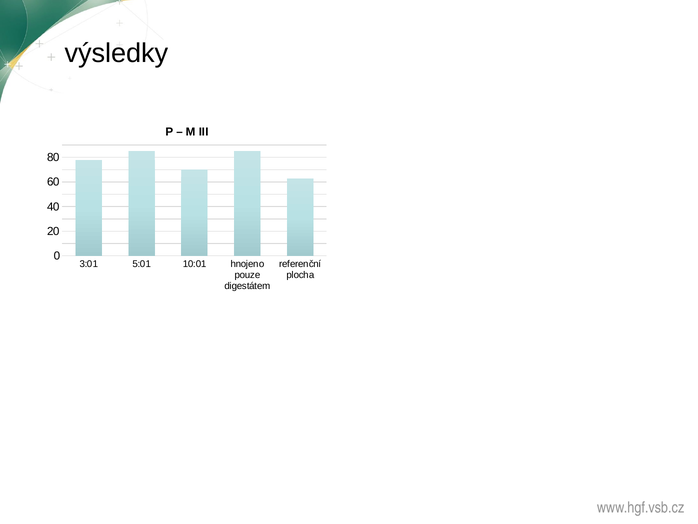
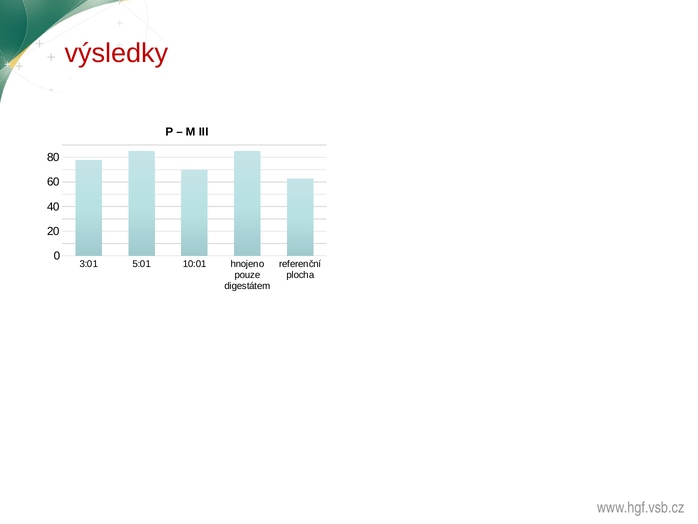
výsledky colour: black -> red (116, 53)
